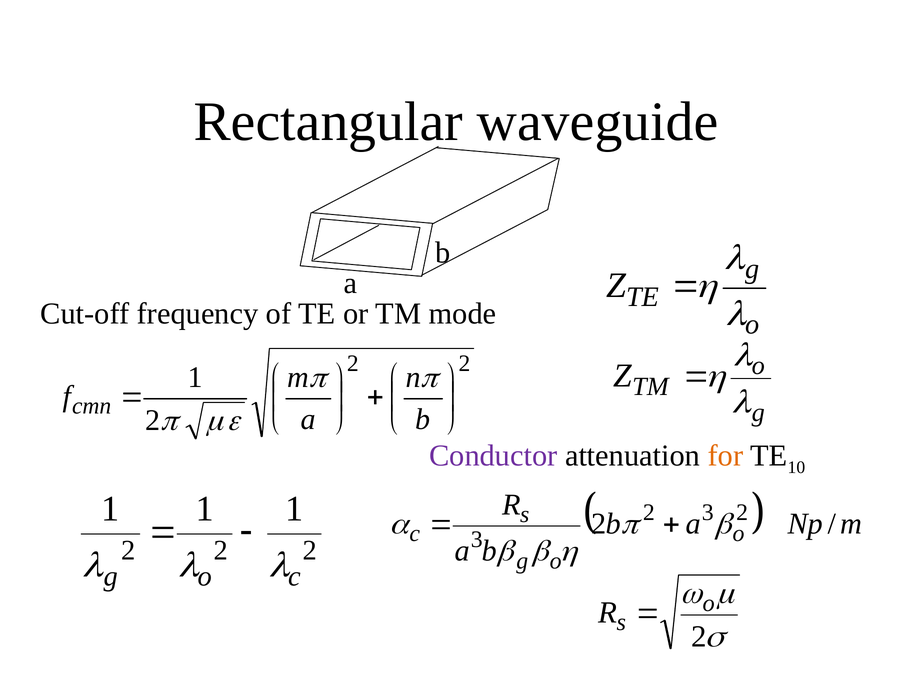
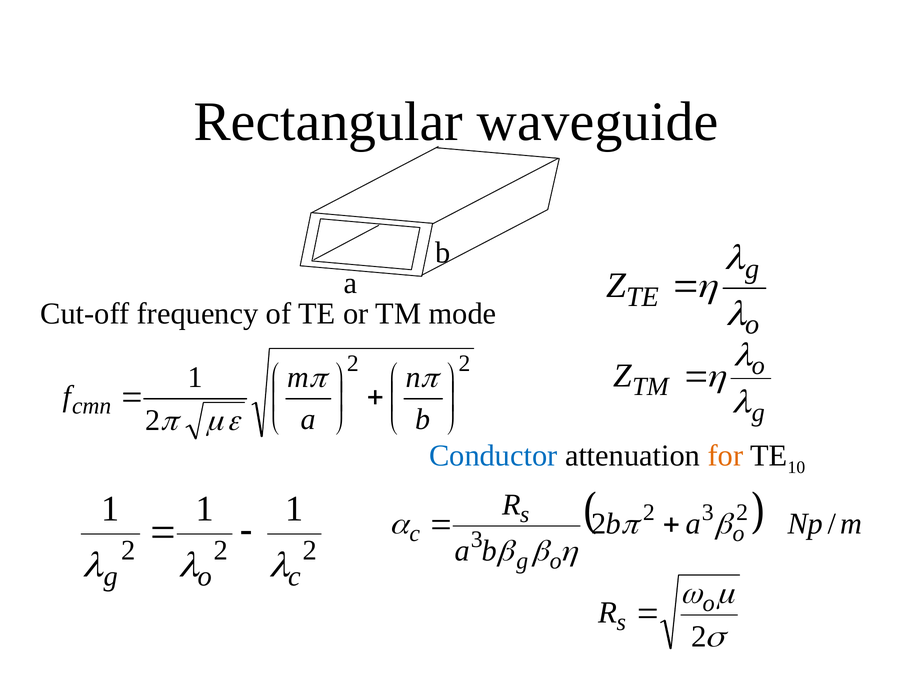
Conductor colour: purple -> blue (493, 456)
